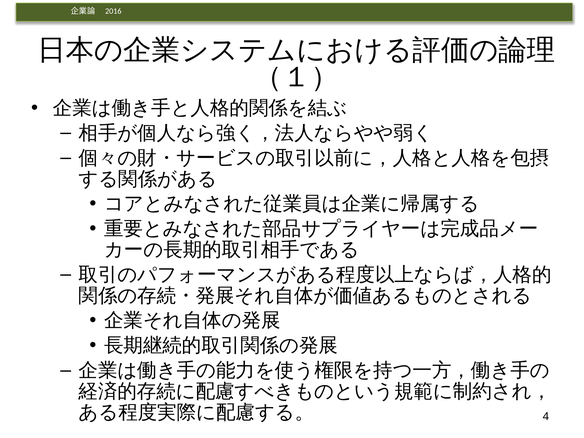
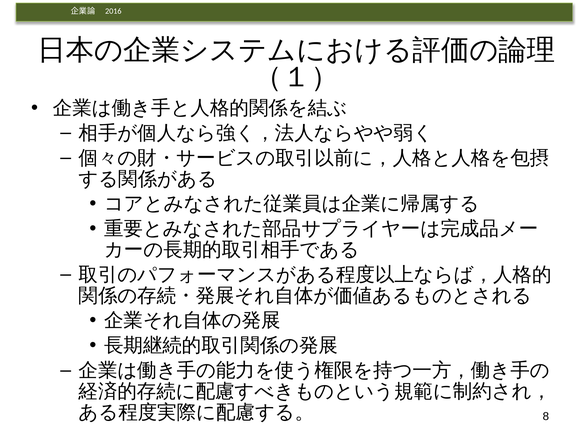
4: 4 -> 8 (546, 416)
